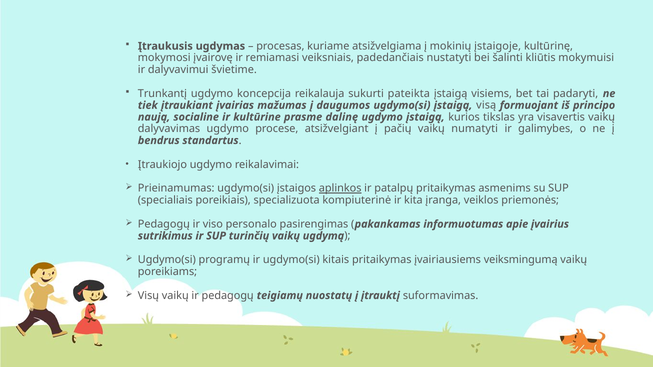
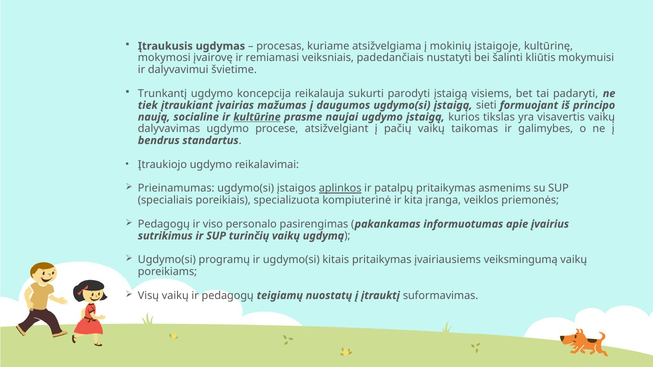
pateikta: pateikta -> parodyti (409, 94)
visą: visą -> sieti (486, 105)
kultūrine underline: none -> present (257, 117)
dalinę: dalinę -> naujai (342, 117)
numatyti: numatyti -> taikomas (475, 129)
